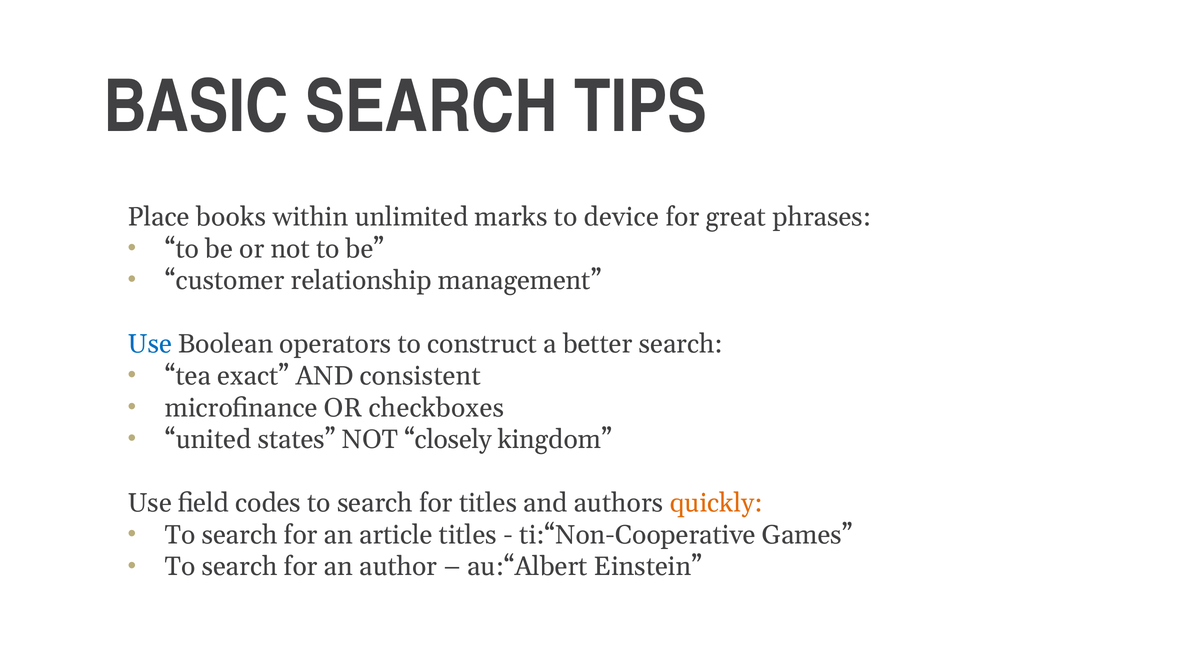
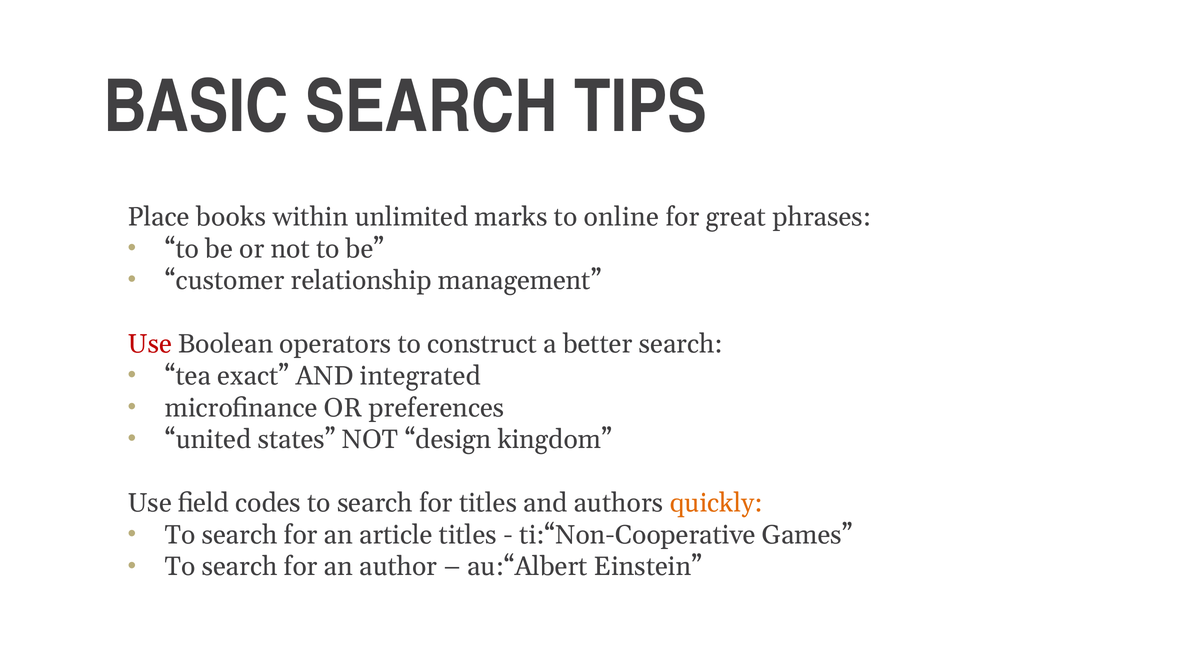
device: device -> online (621, 217)
Use colour: blue -> red (150, 345)
consistent: consistent -> integrated (420, 376)
checkboxes: checkboxes -> preferences (437, 408)
closely: closely -> design (448, 440)
